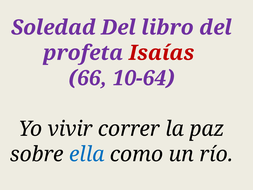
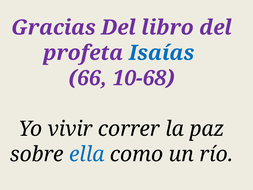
Soledad: Soledad -> Gracias (53, 28)
Isaías colour: red -> blue (162, 53)
10-64: 10-64 -> 10-68 (143, 78)
